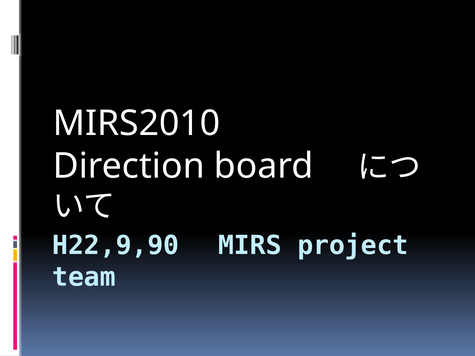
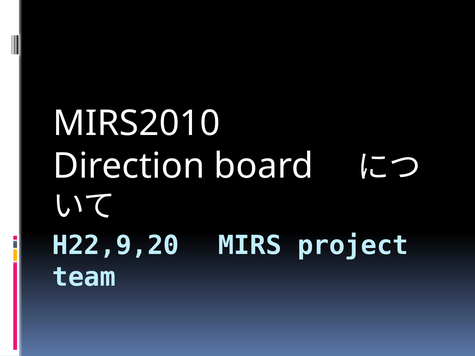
H22,9,90: H22,9,90 -> H22,9,20 (116, 246)
